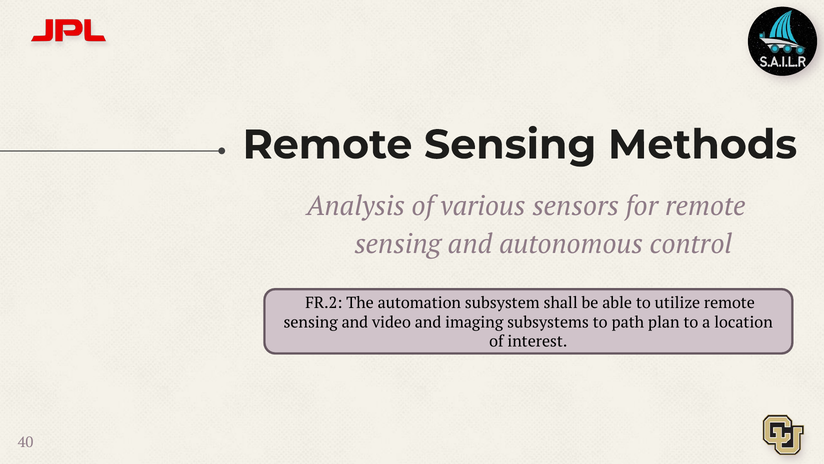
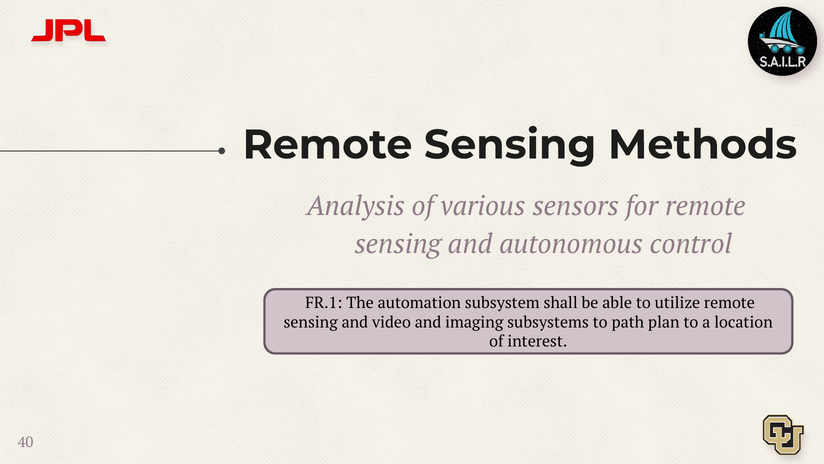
FR.2: FR.2 -> FR.1 (324, 303)
